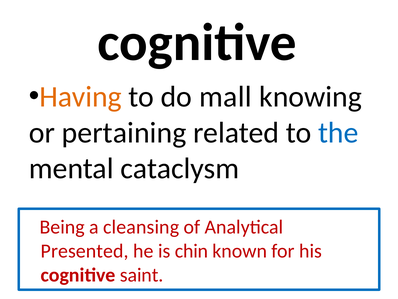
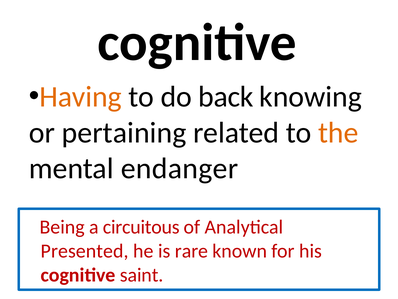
mall: mall -> back (226, 97)
the colour: blue -> orange (338, 132)
cataclysm: cataclysm -> endanger (180, 168)
cleansing: cleansing -> circuitous (141, 227)
chin: chin -> rare (191, 251)
